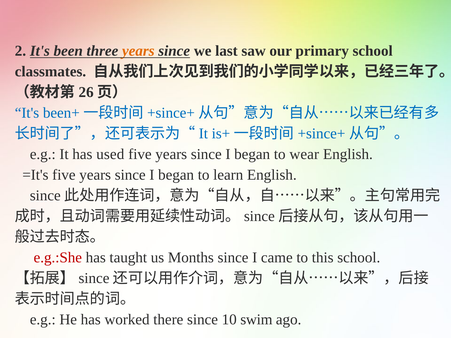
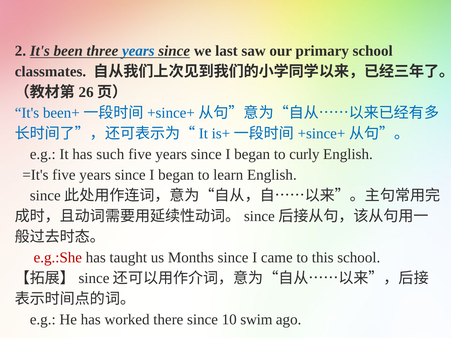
years colour: orange -> blue (138, 51)
used: used -> such (110, 154)
wear: wear -> curly (304, 154)
